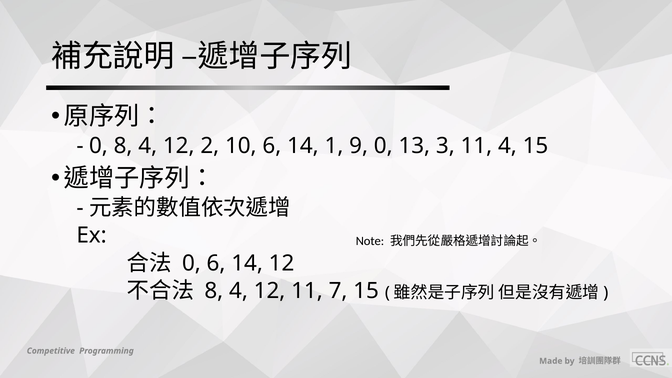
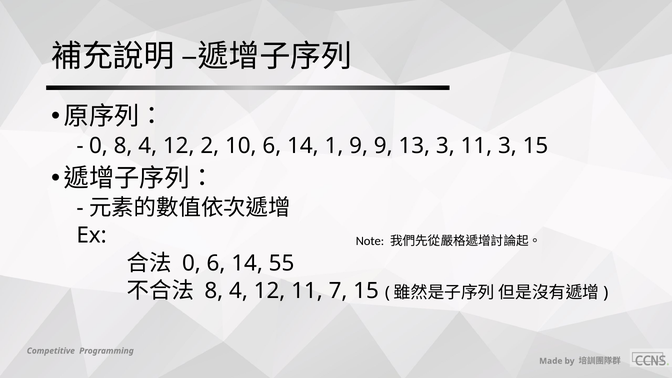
9 0: 0 -> 9 (383, 146)
11 4: 4 -> 3 (507, 146)
14 12: 12 -> 55 (282, 263)
